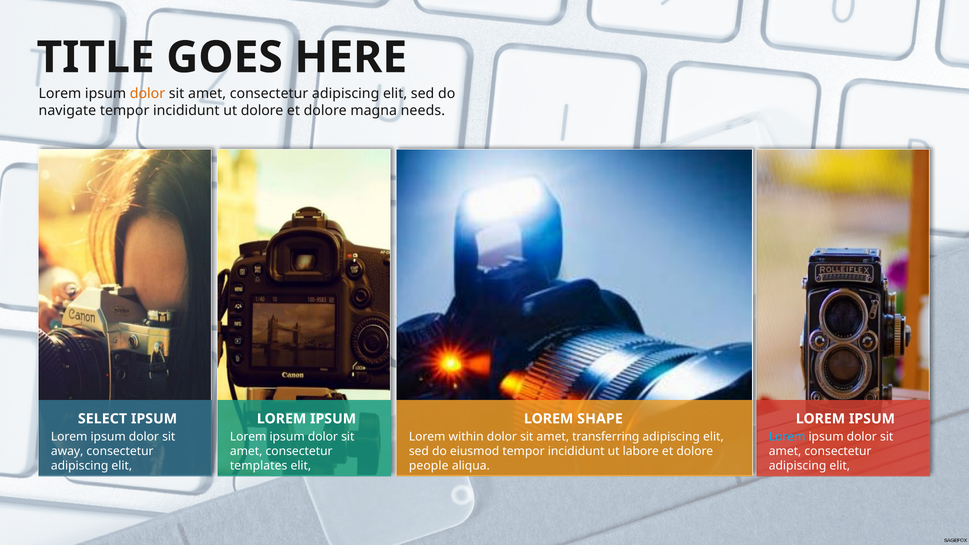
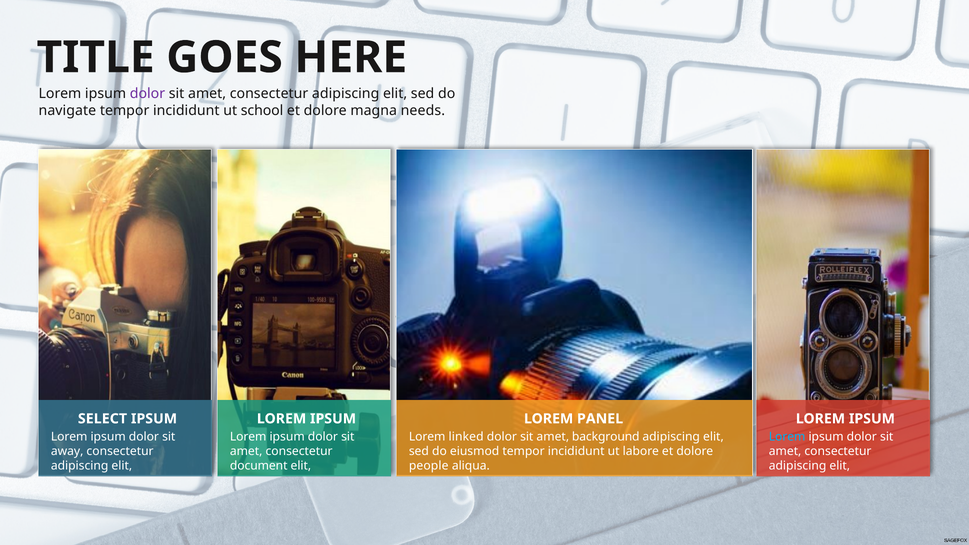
dolor colour: orange -> purple (147, 93)
ut dolore: dolore -> school (262, 110)
SHAPE: SHAPE -> PANEL (600, 419)
within: within -> linked (466, 437)
transferring: transferring -> background (606, 437)
templates: templates -> document (259, 466)
